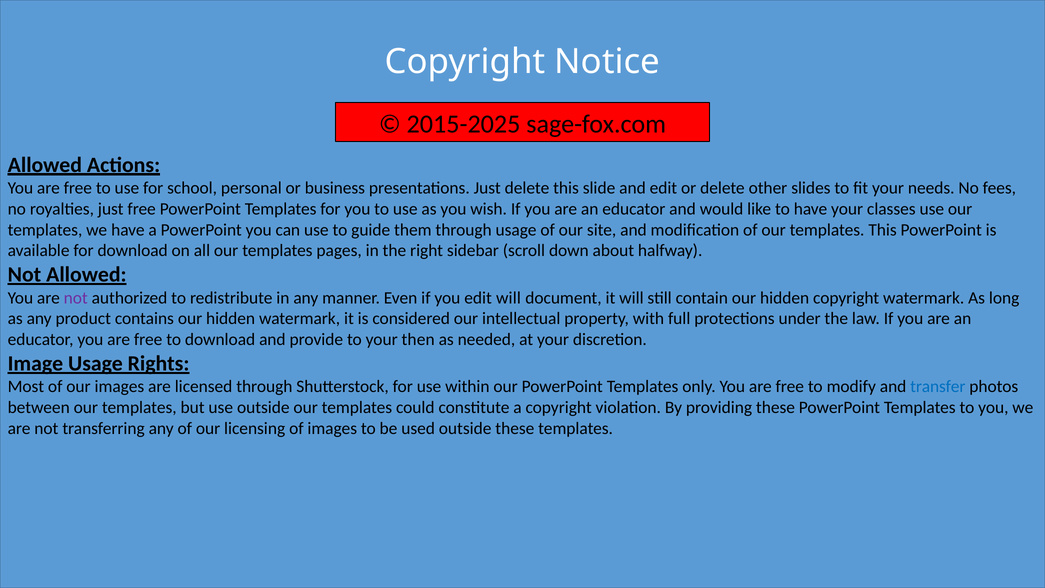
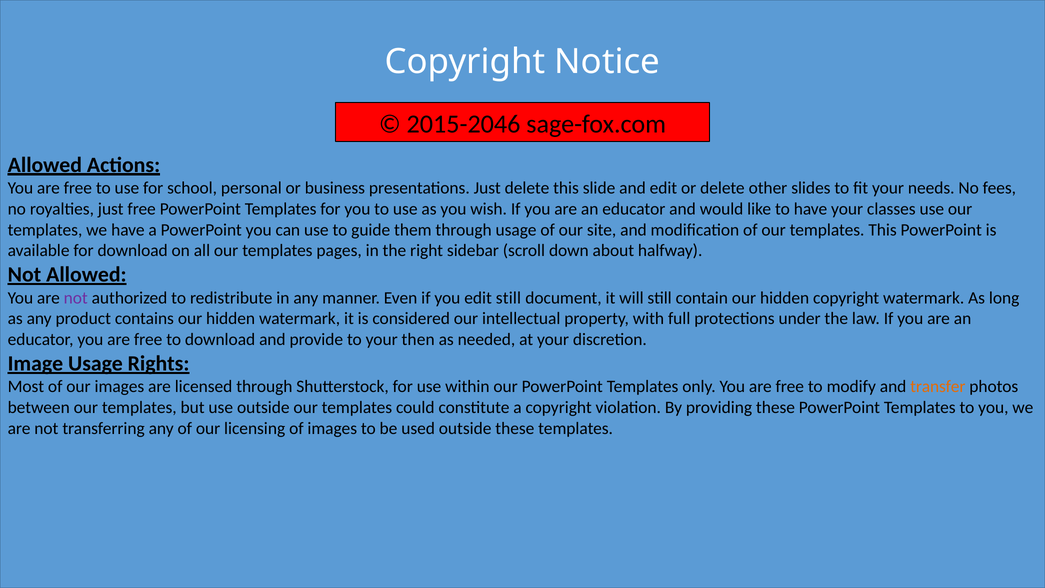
2015-2025: 2015-2025 -> 2015-2046 (464, 124)
edit will: will -> still (508, 298)
transfer colour: blue -> orange (938, 386)
